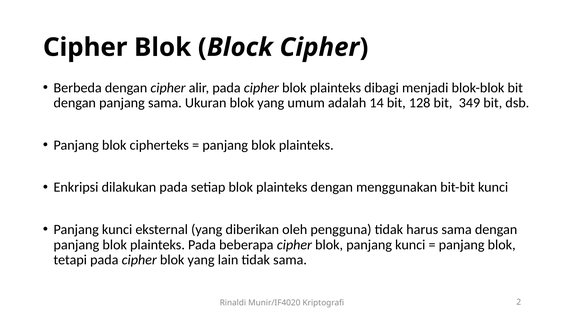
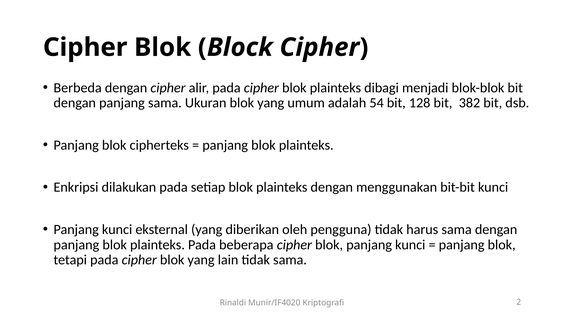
14: 14 -> 54 (377, 103)
349: 349 -> 382 (469, 103)
